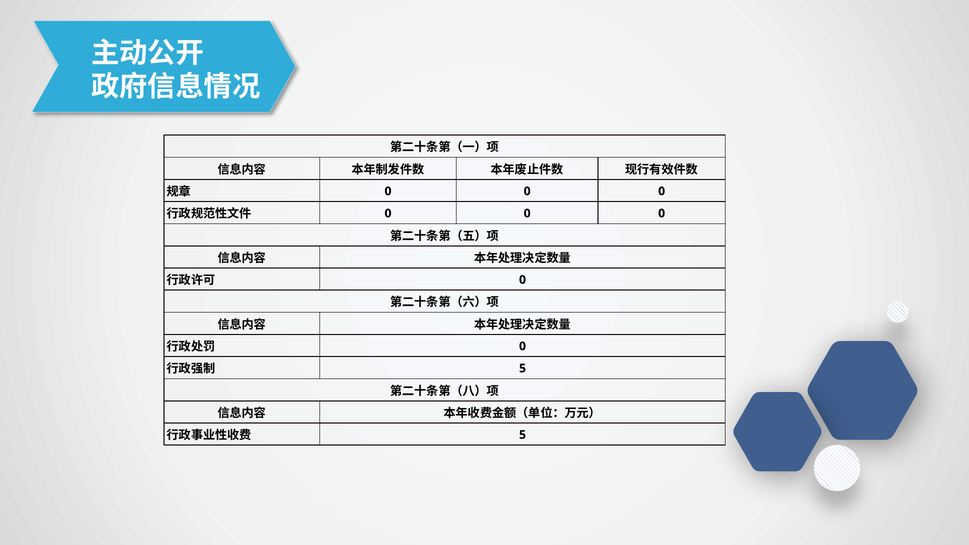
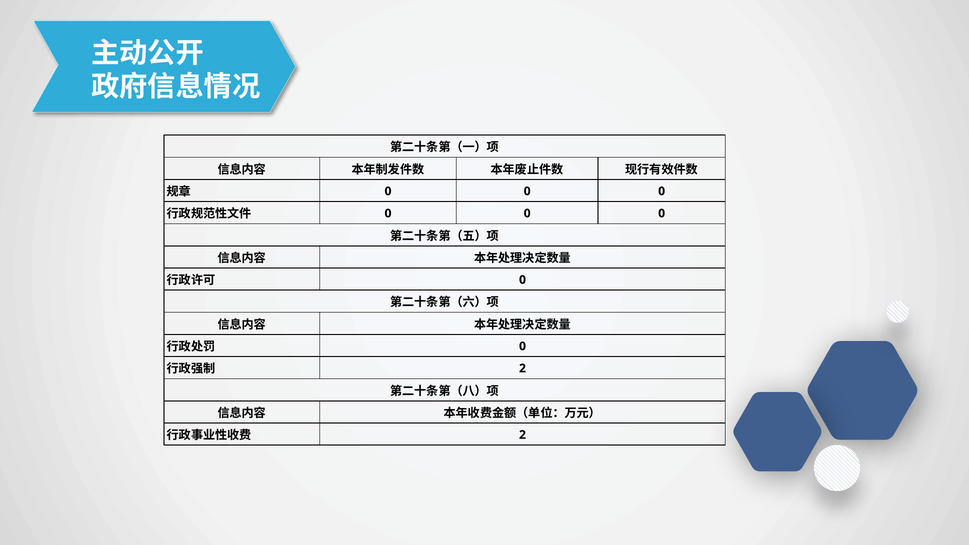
5: 5 -> 2 (523, 368)
5: 5 -> 2 (523, 435)
